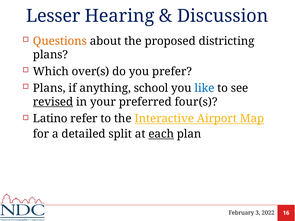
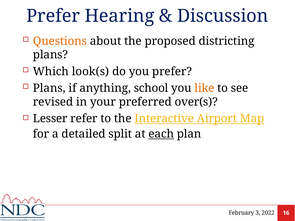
Lesser: Lesser -> Prefer (53, 16)
over(s: over(s -> look(s (90, 72)
like colour: blue -> orange (204, 88)
revised underline: present -> none (53, 102)
four(s: four(s -> over(s (196, 102)
Latino: Latino -> Lesser (50, 119)
